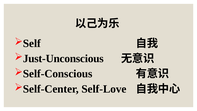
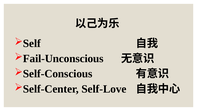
Just-Unconscious: Just-Unconscious -> Fail-Unconscious (63, 58)
